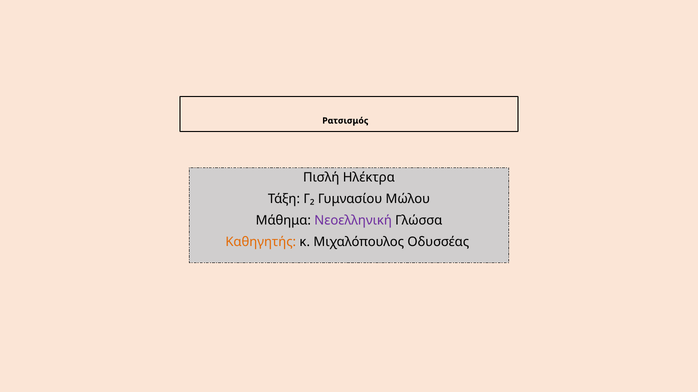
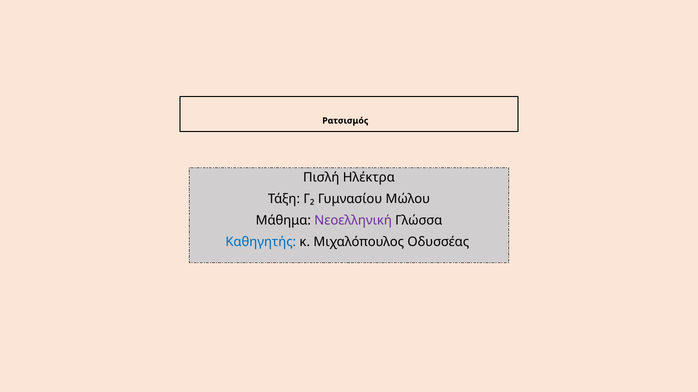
Καθηγητής colour: orange -> blue (261, 242)
